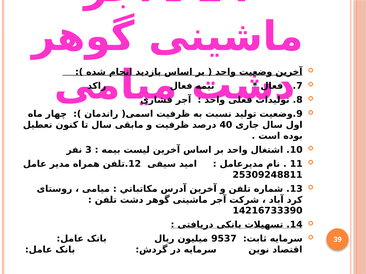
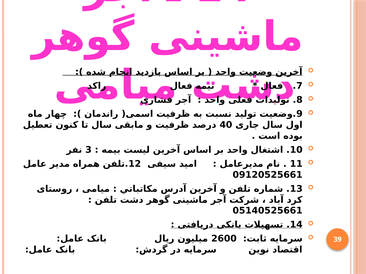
25309248811: 25309248811 -> 09120525661 (268, 175)
14216733390: 14216733390 -> 05140525661 (268, 211)
9537: 9537 -> 2600 (224, 239)
